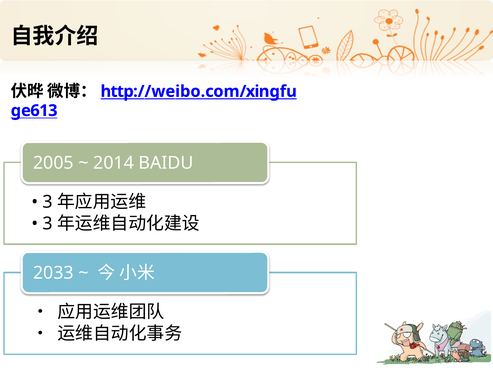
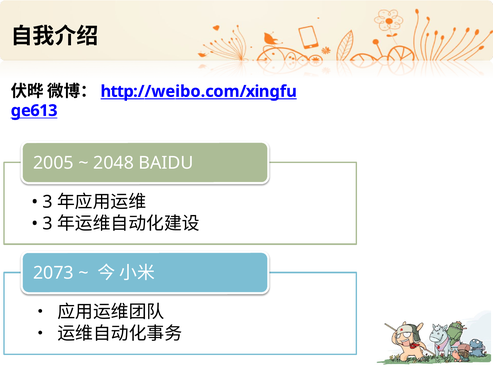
2014: 2014 -> 2048 (114, 163)
2033: 2033 -> 2073 (53, 273)
